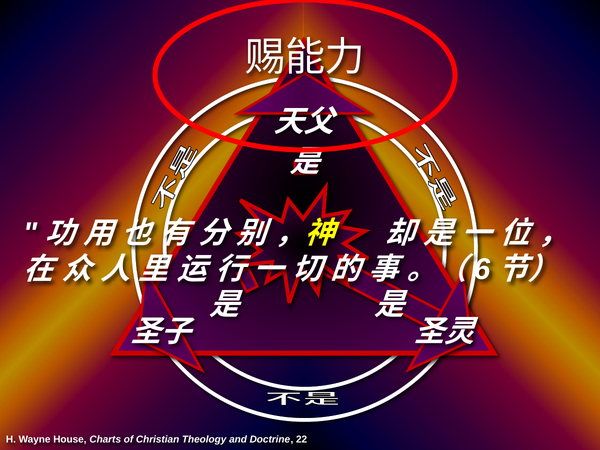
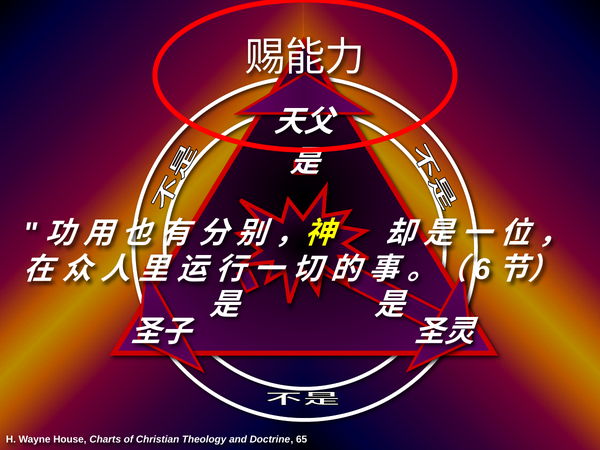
22: 22 -> 65 (302, 440)
